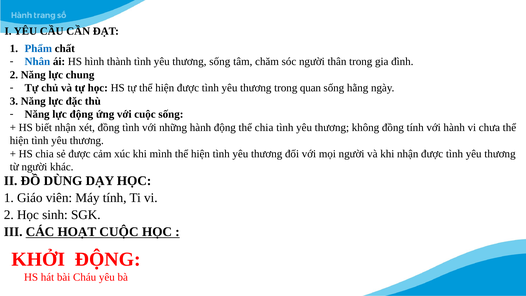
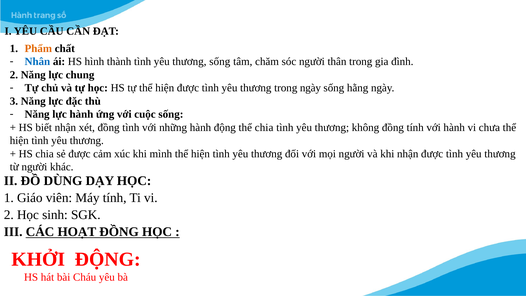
Phẩm colour: blue -> orange (38, 48)
trong quan: quan -> ngày (310, 88)
lực động: động -> hành (81, 114)
HOẠT CUỘC: CUỘC -> ĐỒNG (119, 232)
